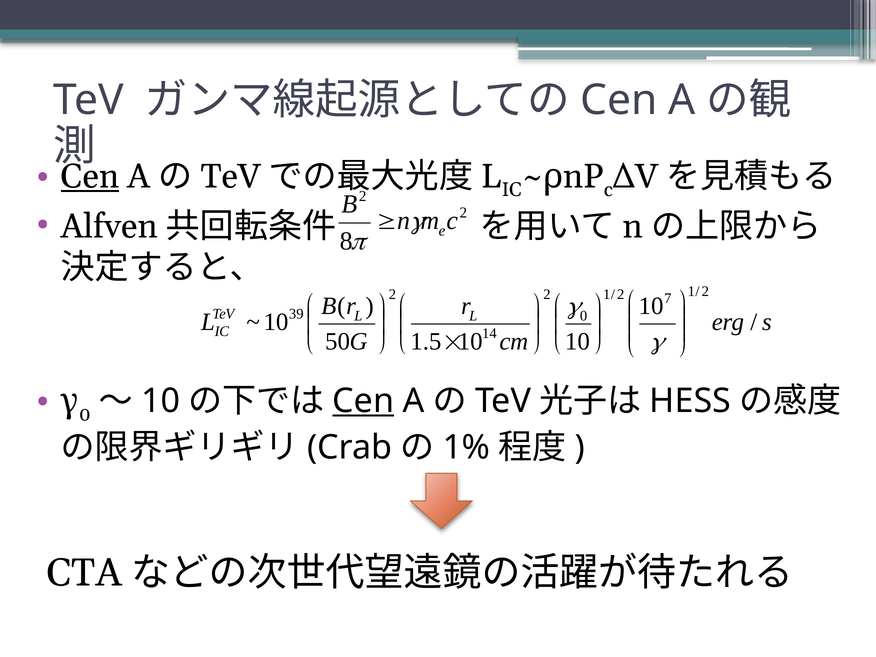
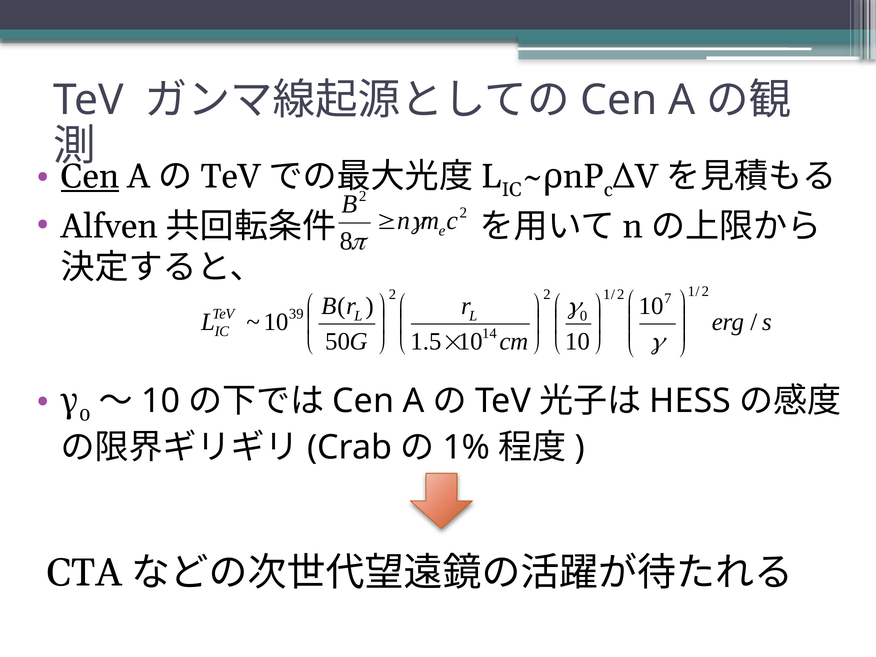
Cen underline: present -> none (363, 401)
